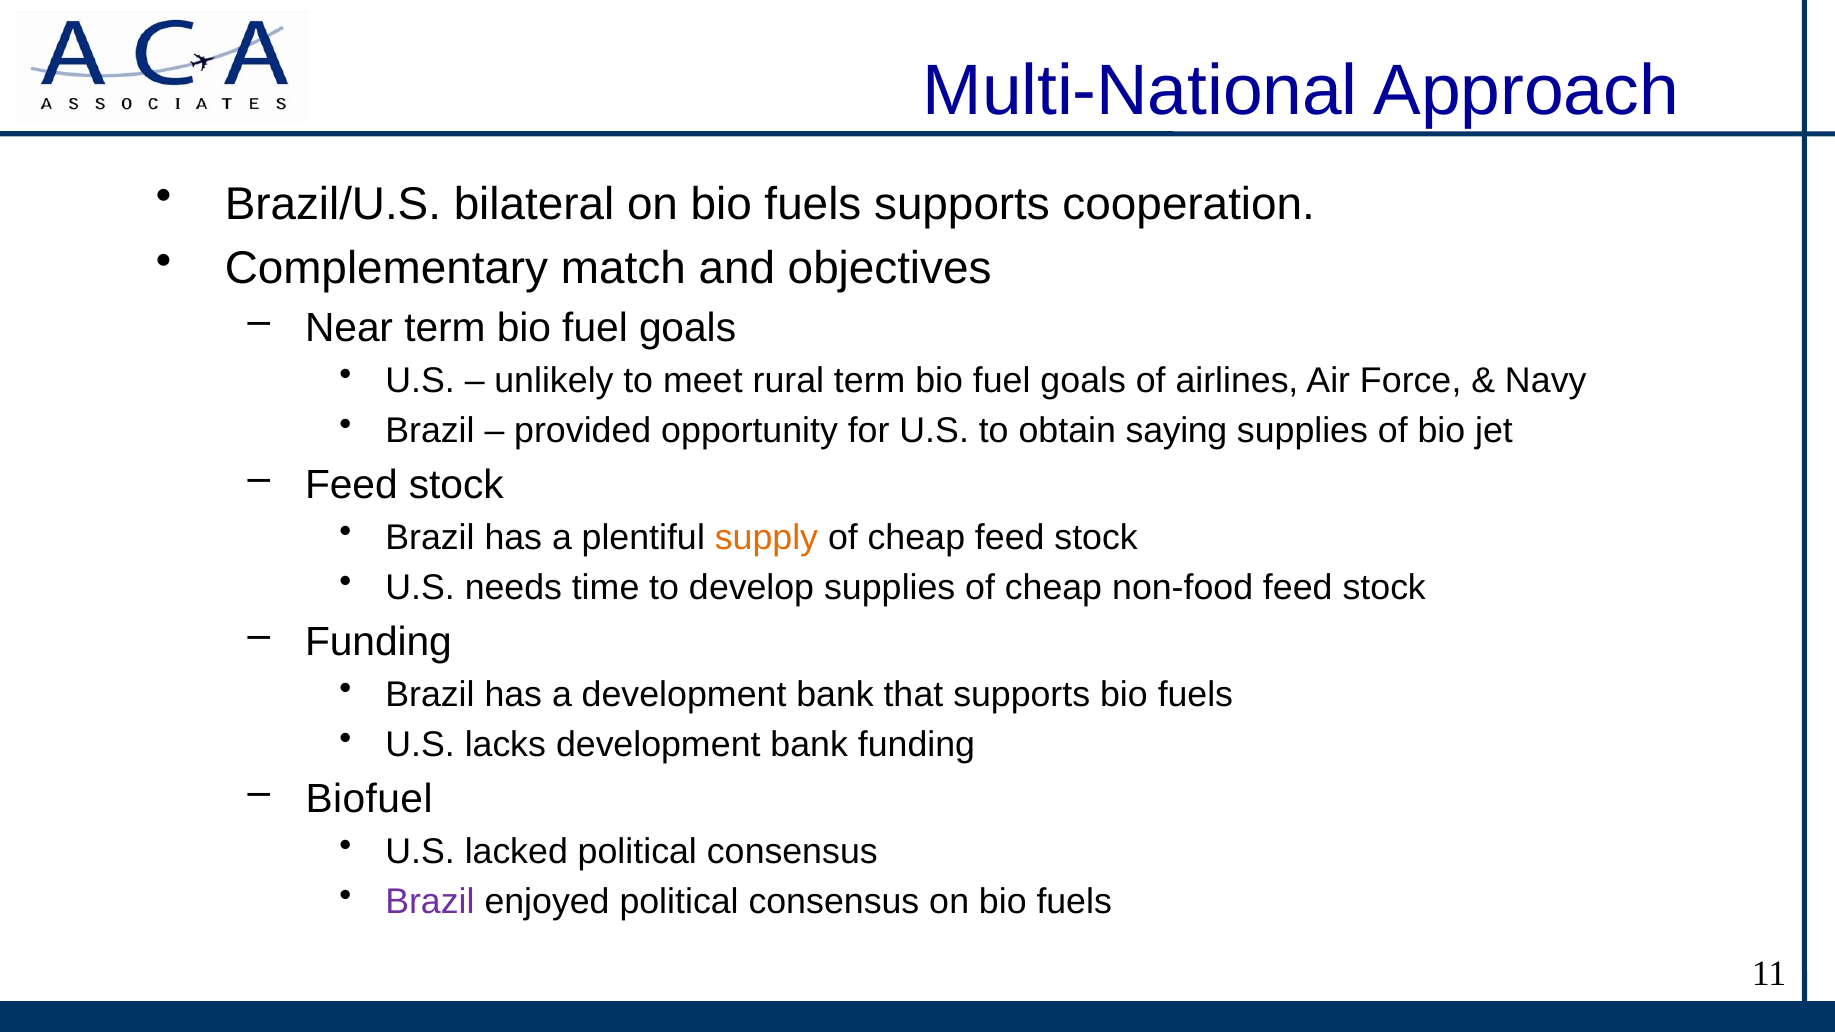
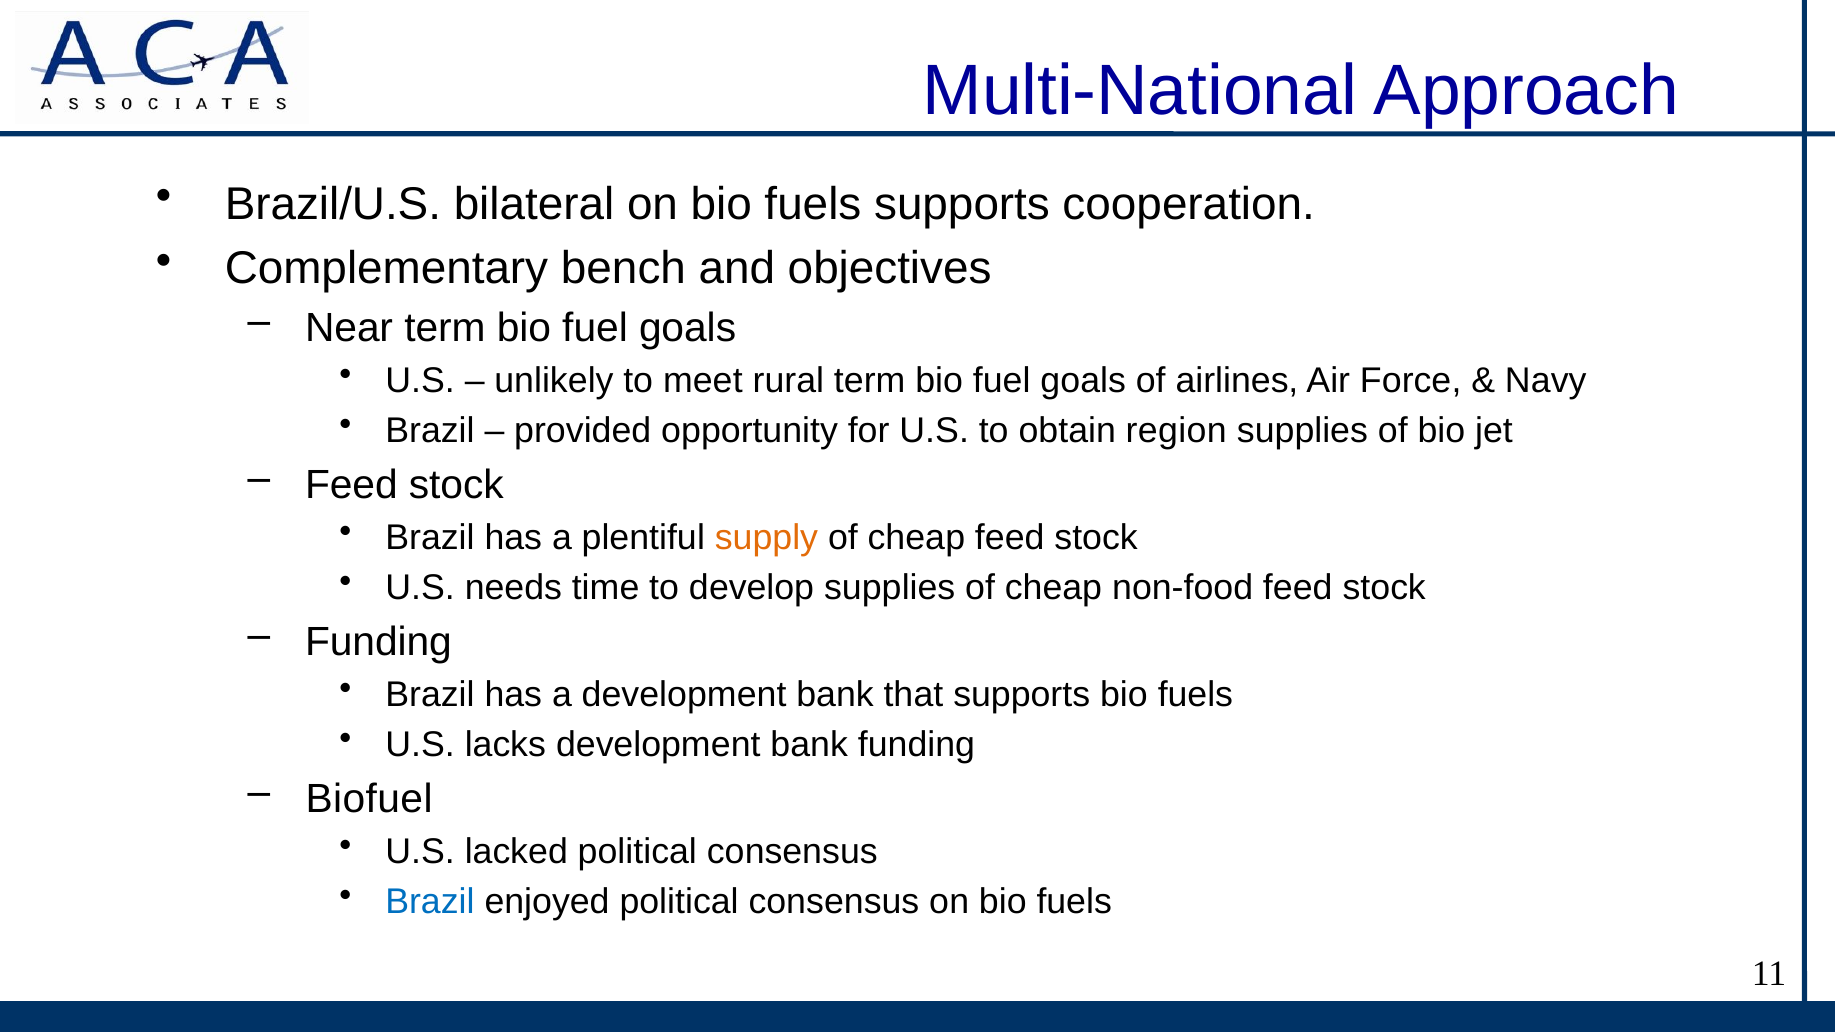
match: match -> bench (623, 268)
saying: saying -> region (1176, 431)
Brazil colour: purple -> blue (430, 902)
